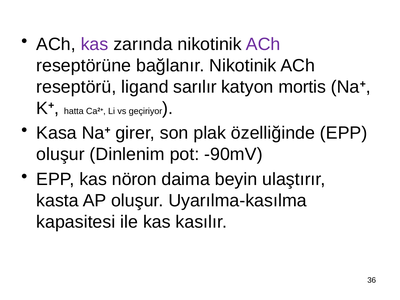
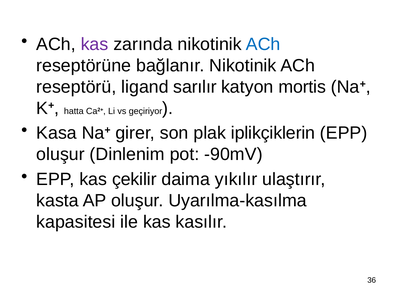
ACh colour: purple -> blue (263, 44)
özelliğinde: özelliğinde -> iplikçiklerin (273, 133)
nöron: nöron -> çekilir (134, 179)
beyin: beyin -> yıkılır (236, 179)
